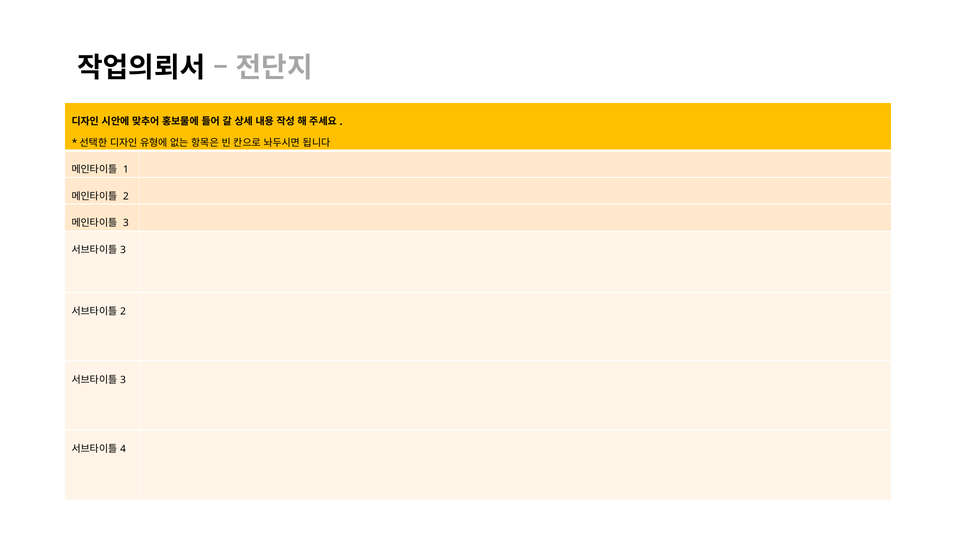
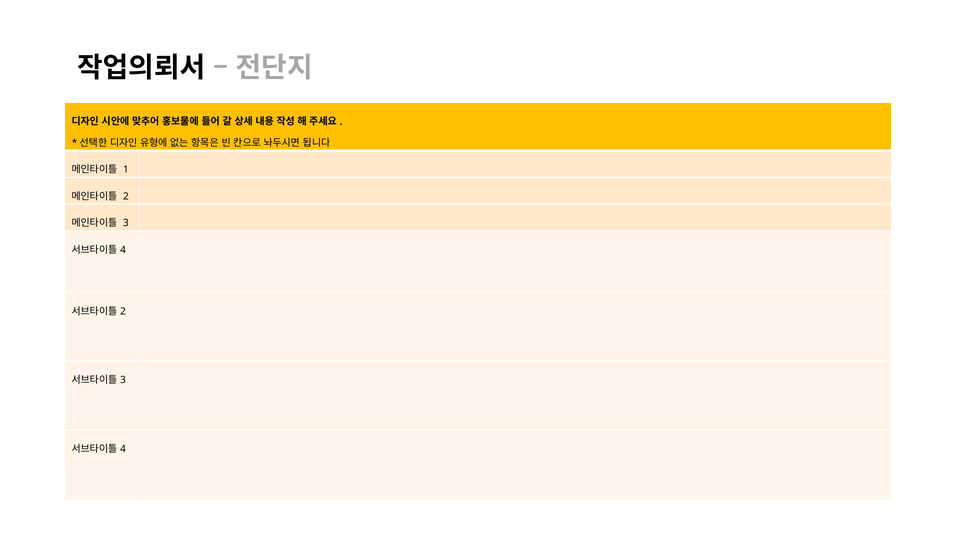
3: 3 -> 4 (123, 250)
